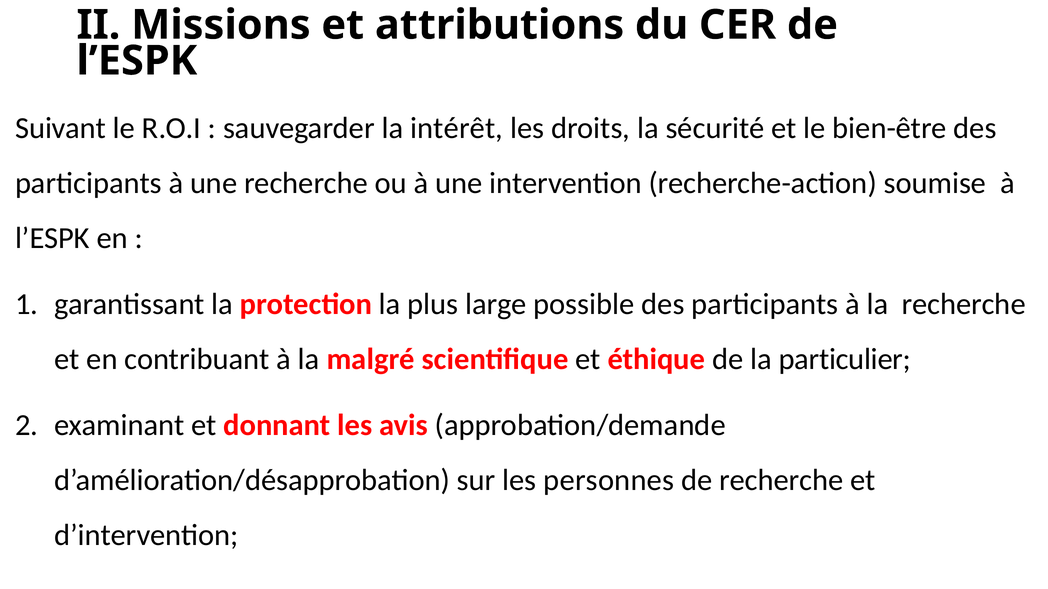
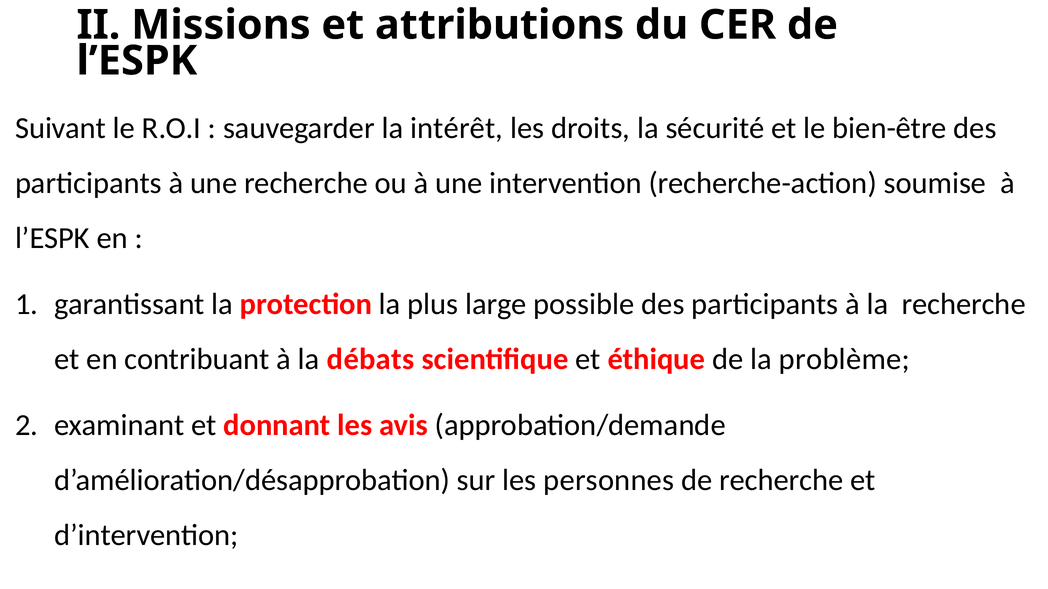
malgré: malgré -> débats (371, 360)
particulier: particulier -> problème (845, 360)
